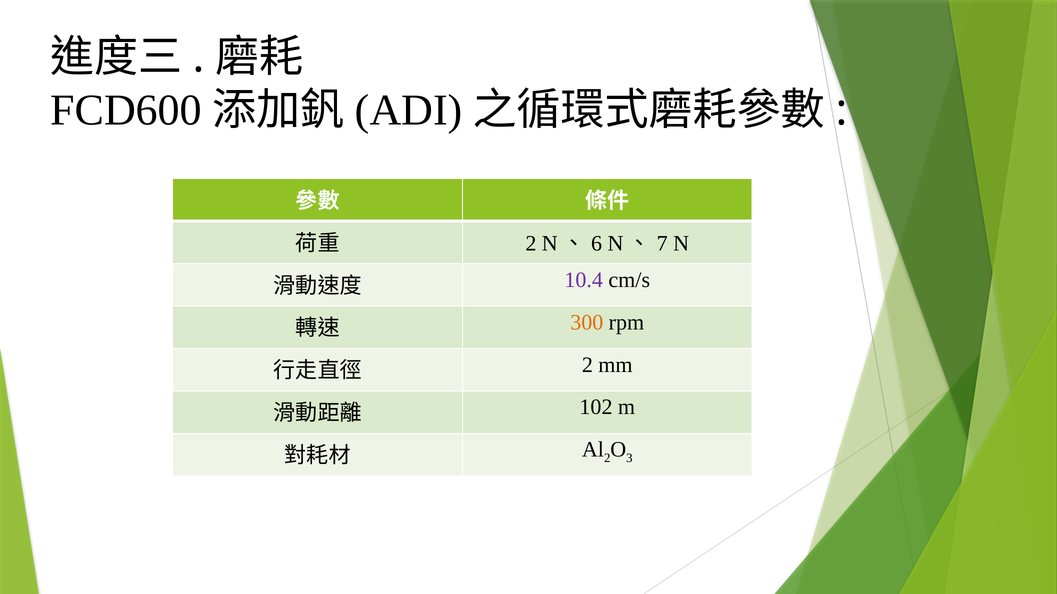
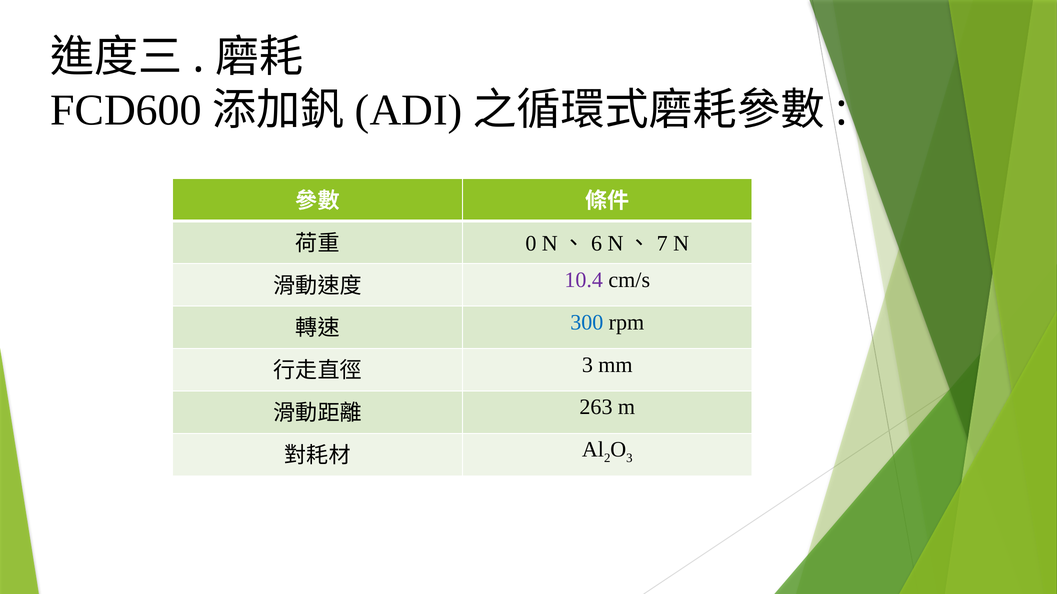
2: 2 -> 0 (531, 244)
300 colour: orange -> blue (587, 323)
2: 2 -> 3 (587, 365)
102: 102 -> 263 (596, 408)
